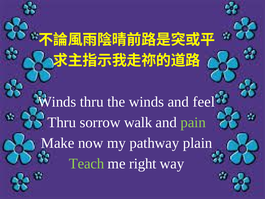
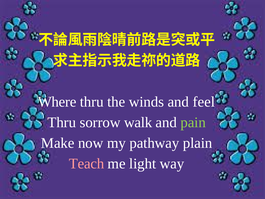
Winds: Winds -> Where (57, 102)
Teach colour: light green -> pink (87, 164)
right: right -> light (143, 164)
